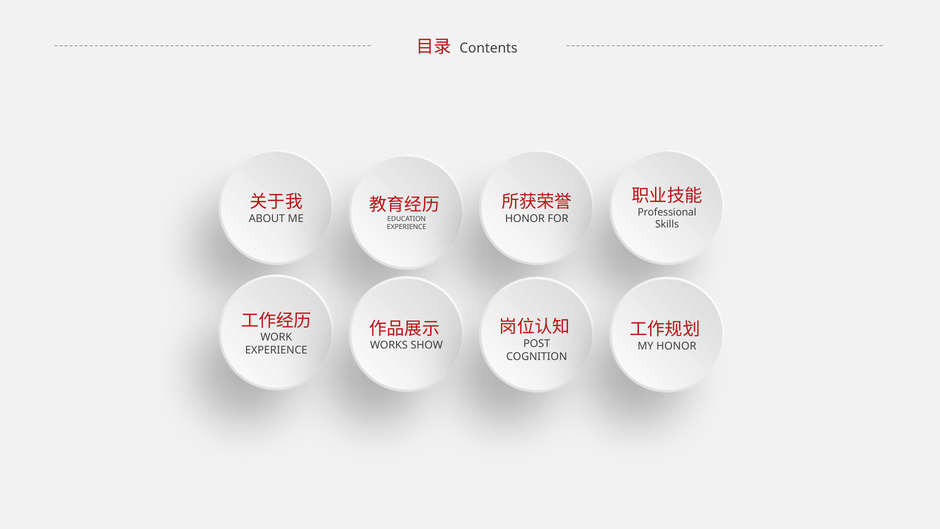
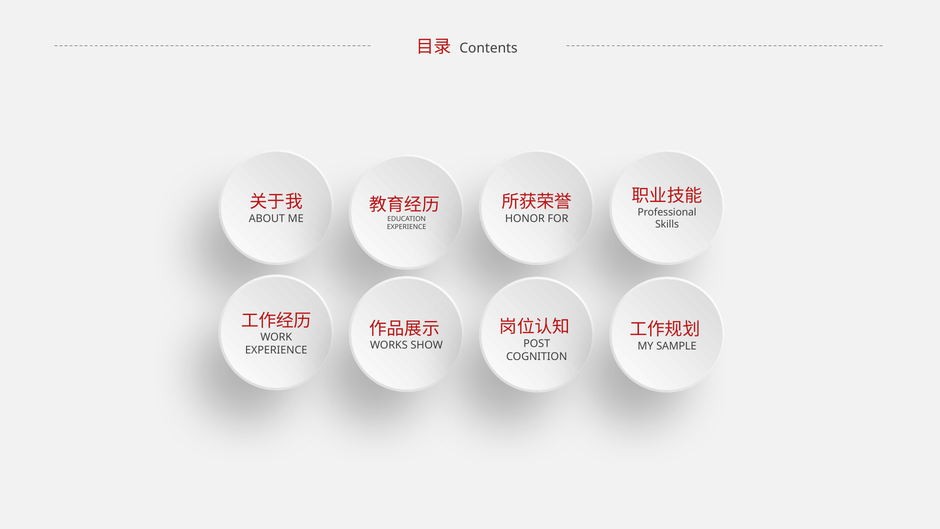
HONOR: HONOR -> SAMPLE (676, 346)
